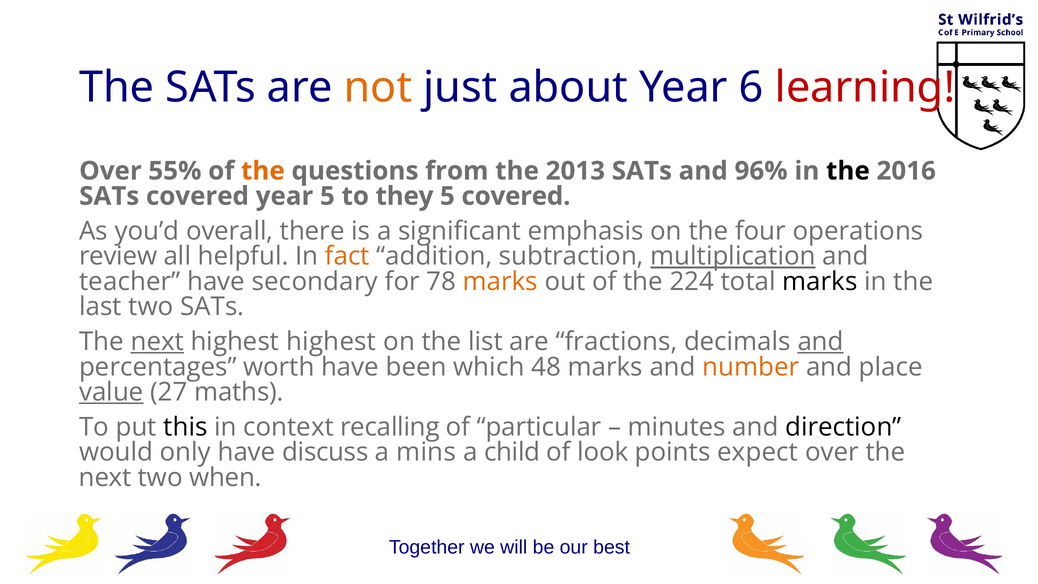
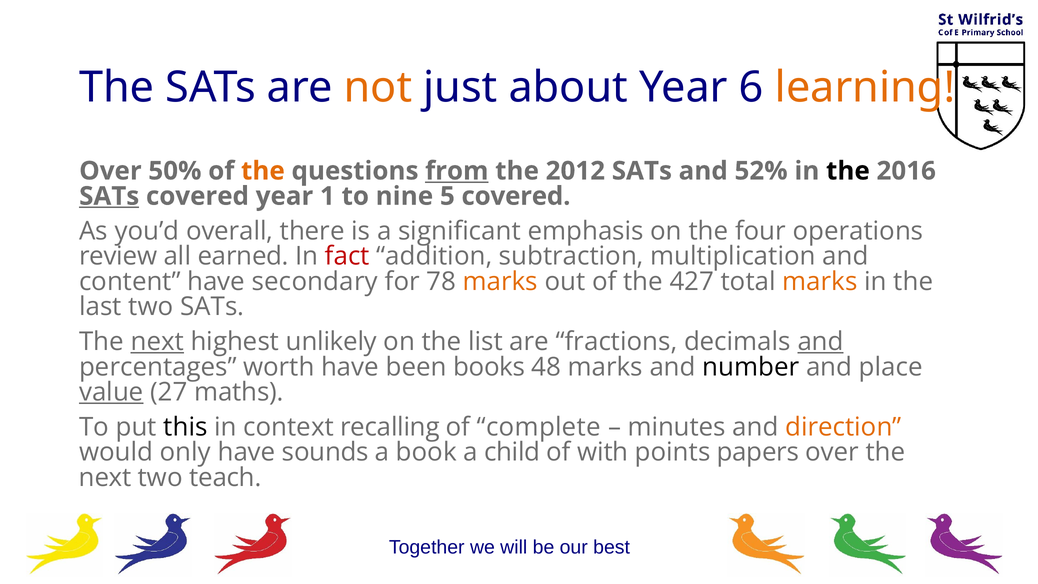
learning colour: red -> orange (865, 87)
55%: 55% -> 50% (175, 171)
from underline: none -> present (457, 171)
2013: 2013 -> 2012 (575, 171)
96%: 96% -> 52% (761, 171)
SATs underline: none -> present (109, 196)
year 5: 5 -> 1 (327, 196)
they: they -> nine (404, 196)
helpful: helpful -> earned (243, 256)
fact colour: orange -> red (347, 256)
multiplication underline: present -> none (733, 256)
teacher: teacher -> content (130, 282)
224: 224 -> 427 (692, 282)
marks colour: black -> orange (820, 282)
highest highest: highest -> unlikely (331, 342)
which: which -> books (489, 367)
number colour: orange -> black (751, 367)
particular: particular -> complete (539, 427)
direction colour: black -> orange (843, 427)
discuss: discuss -> sounds (325, 452)
mins: mins -> book (426, 452)
look: look -> with (603, 452)
expect: expect -> papers (758, 452)
when: when -> teach (225, 478)
